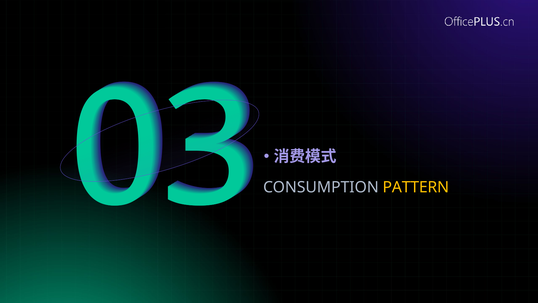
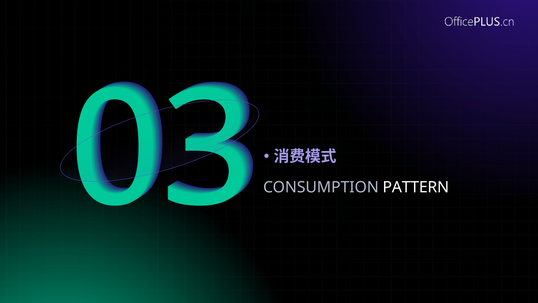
PATTERN colour: yellow -> white (416, 187)
